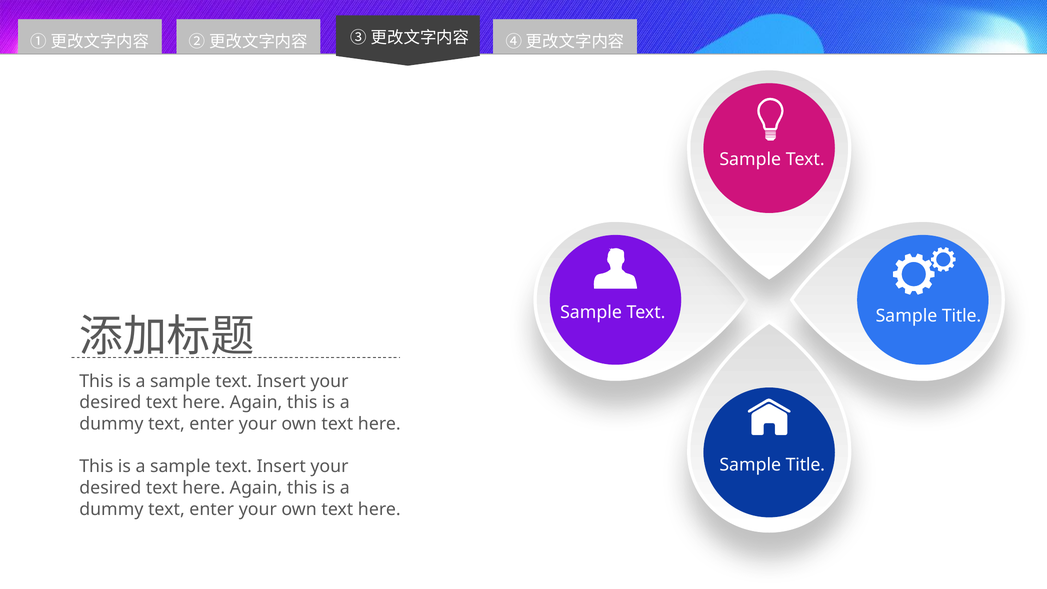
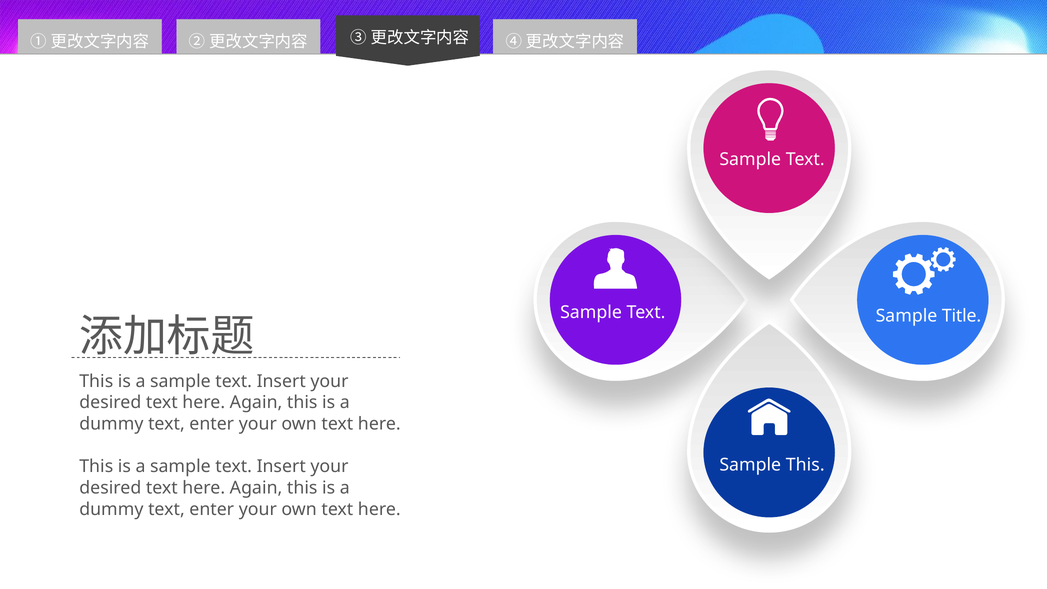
Title: Title -> This (805, 465)
